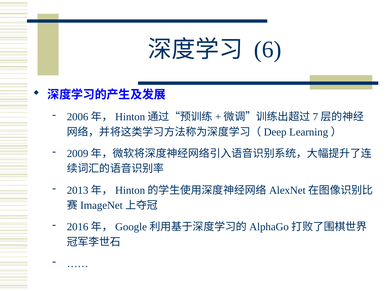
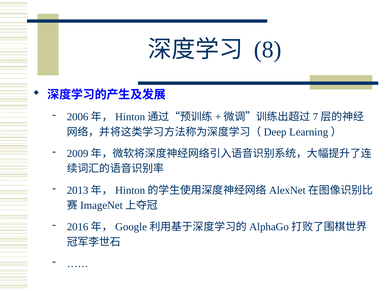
6: 6 -> 8 (268, 50)
